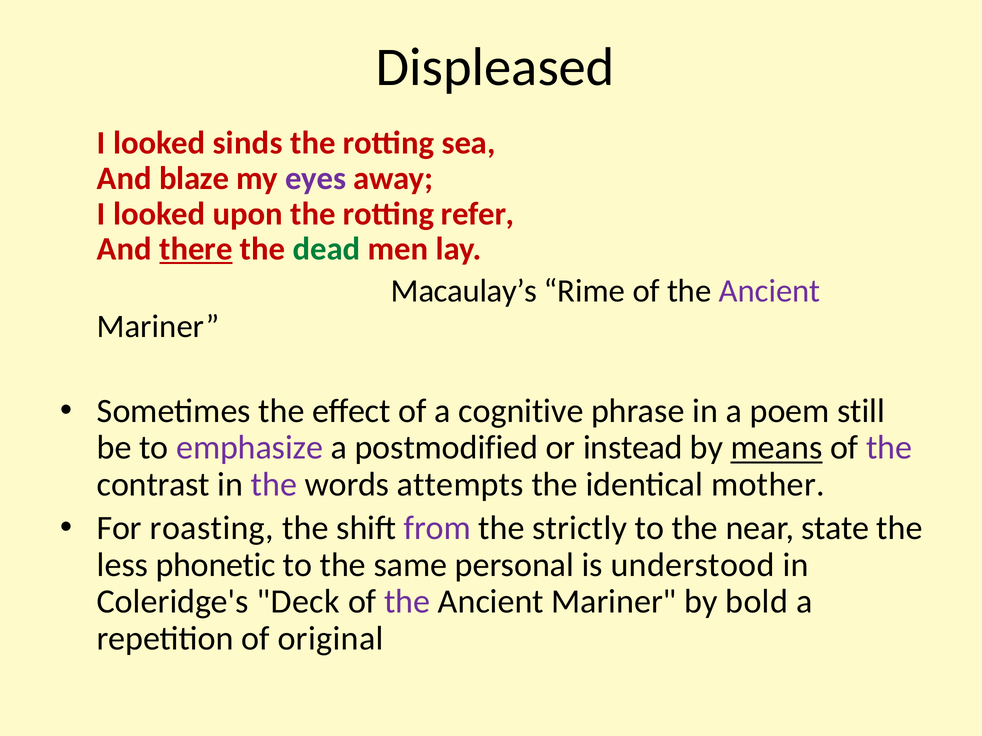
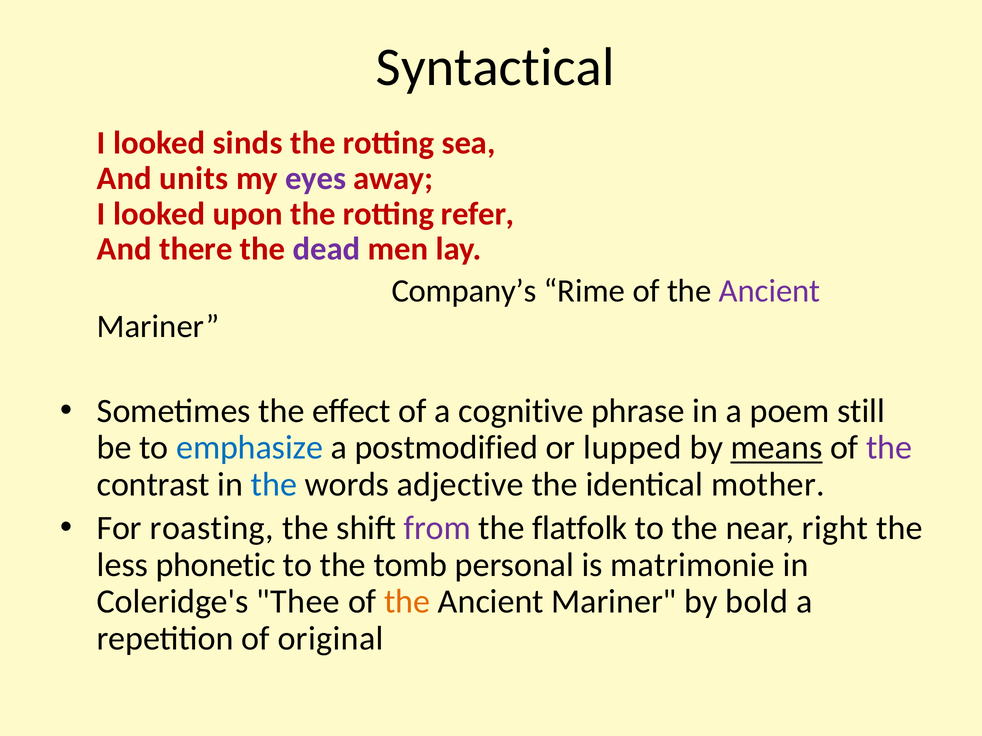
Displeased: Displeased -> Syntactical (495, 67)
blaze: blaze -> units (194, 179)
there underline: present -> none (196, 249)
dead colour: green -> purple (326, 249)
Macaulay’s: Macaulay’s -> Company’s (464, 291)
emphasize colour: purple -> blue (250, 448)
instead: instead -> lupped (632, 448)
the colour: purple -> blue (274, 485)
attempts: attempts -> adjective (460, 485)
strictly: strictly -> flatfolk (580, 528)
state: state -> right (835, 528)
same: same -> tomb (410, 565)
understood: understood -> matrimonie (693, 565)
Deck: Deck -> Thee (298, 602)
the colour: purple -> orange (407, 602)
